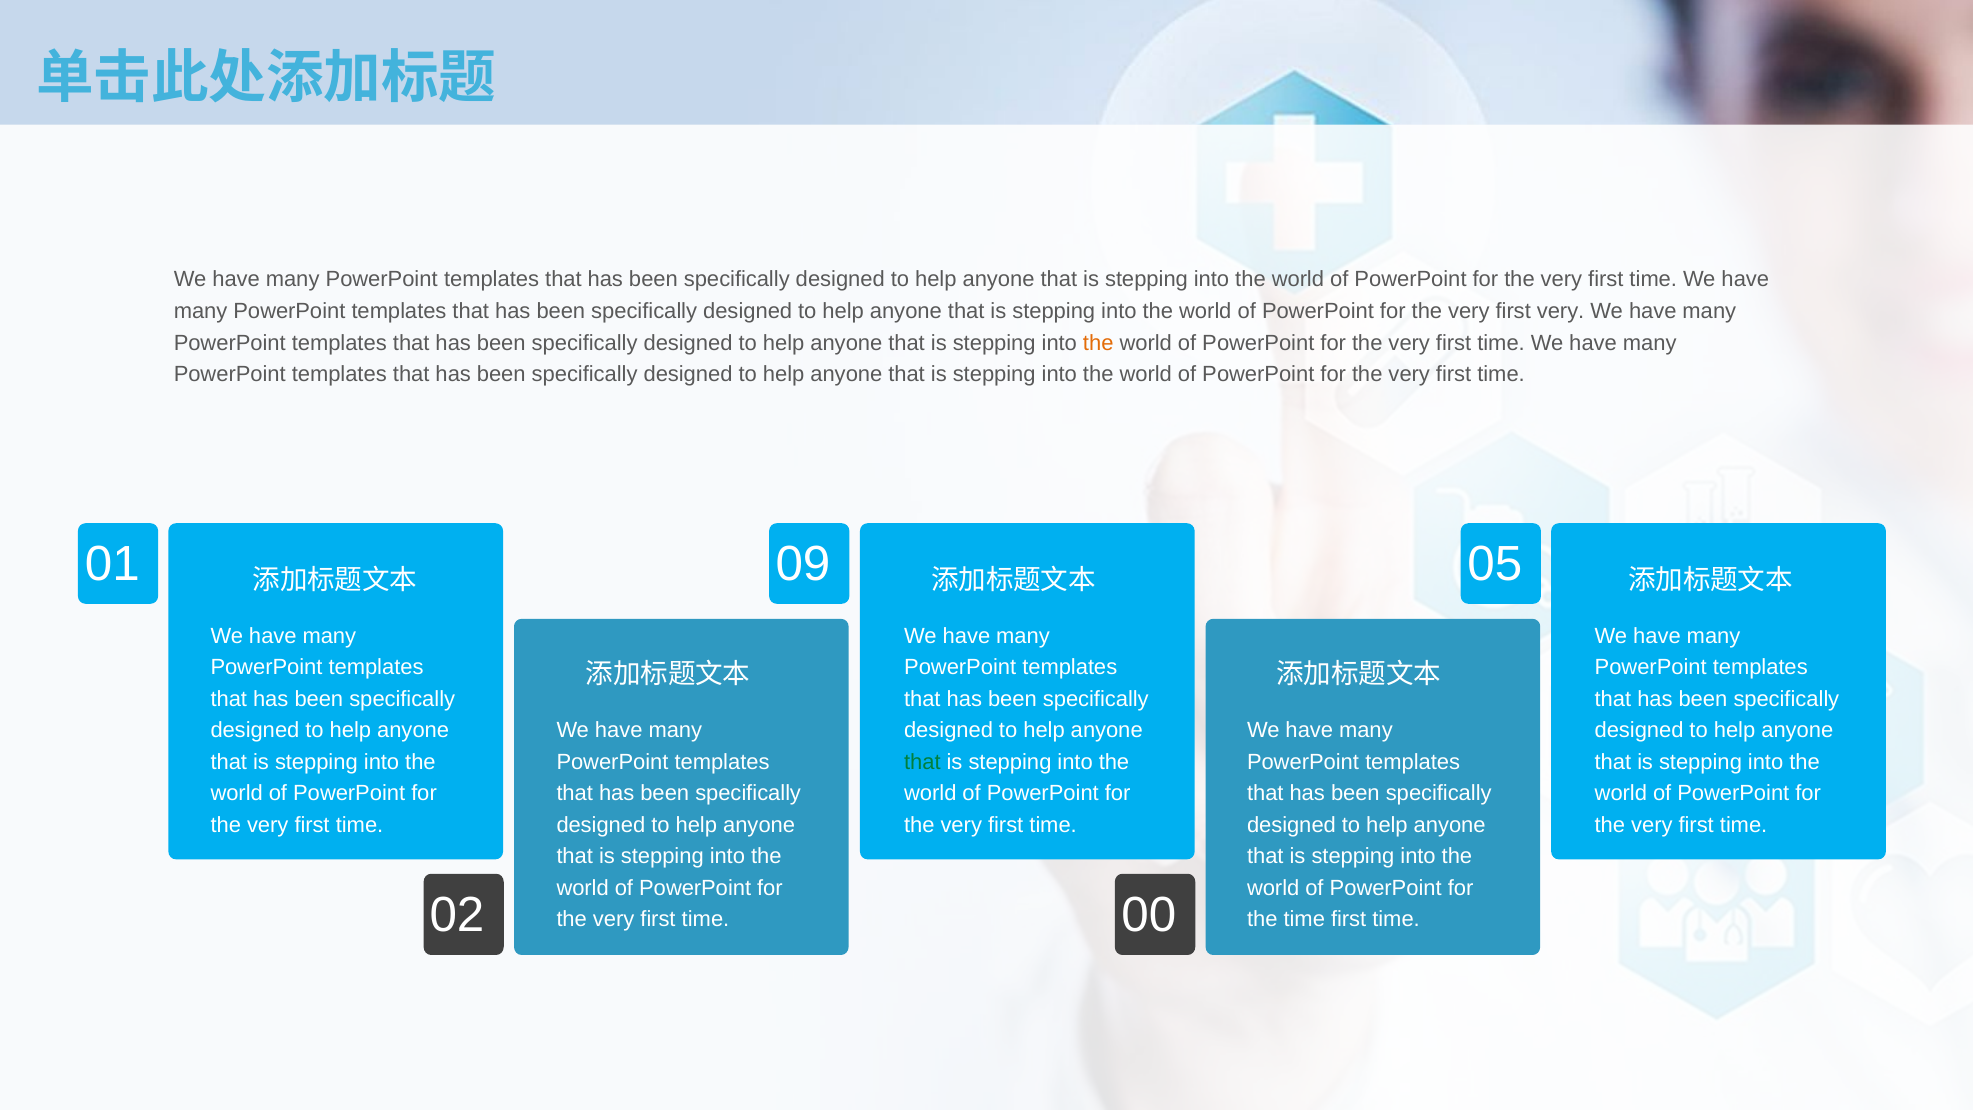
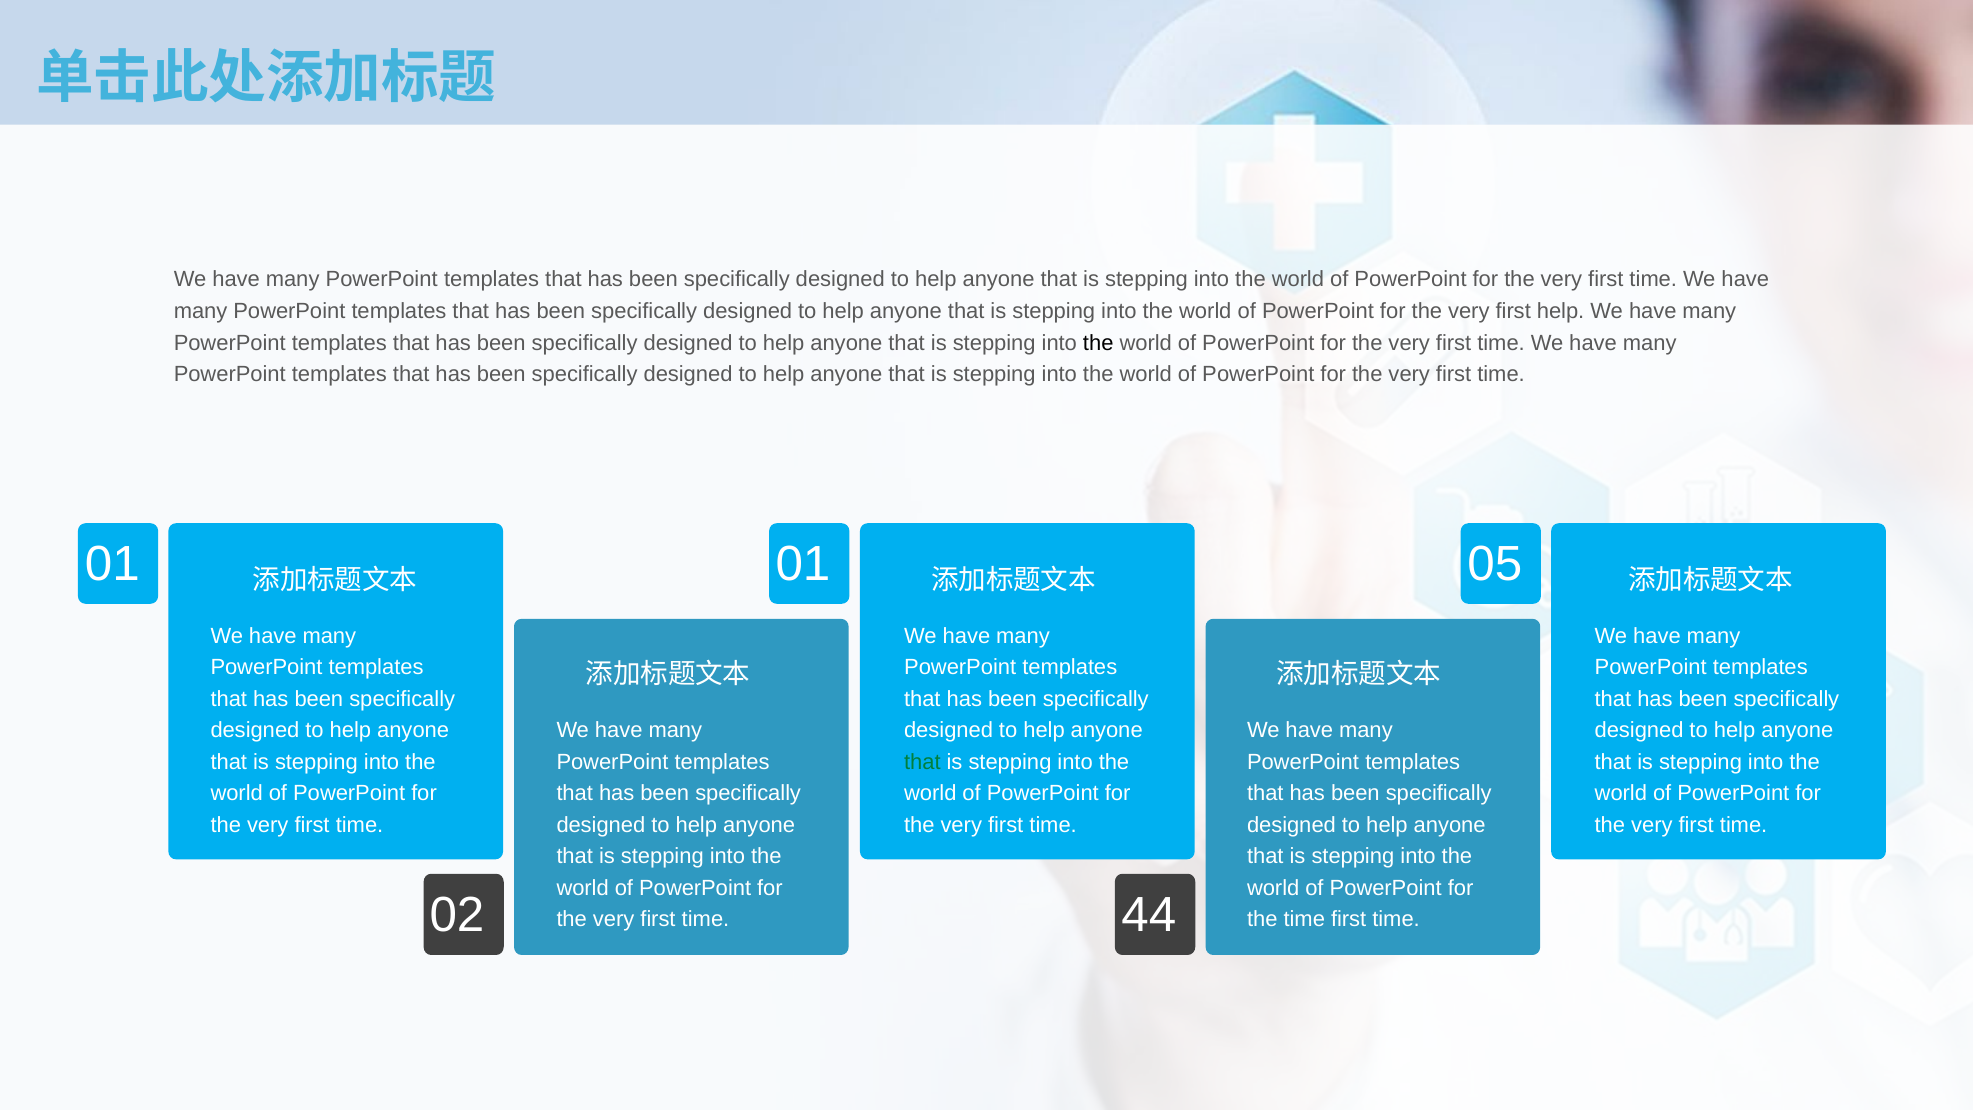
first very: very -> help (1561, 311)
the colour: orange -> black (1098, 343)
01 09: 09 -> 01 (803, 564)
00: 00 -> 44 (1149, 915)
